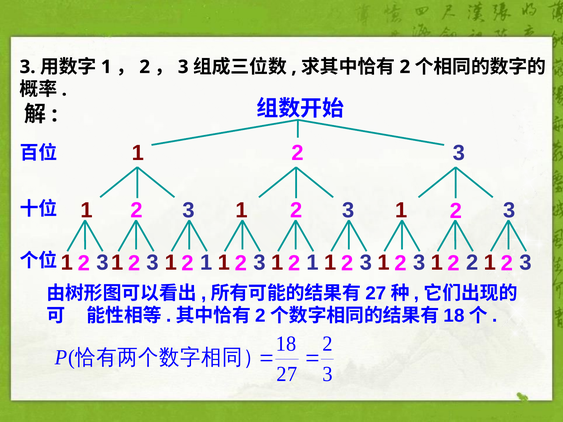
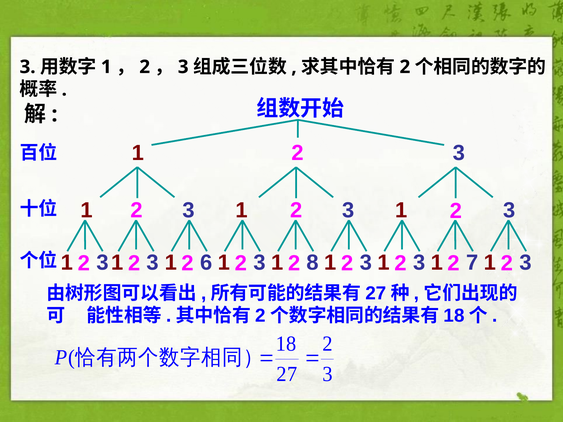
1: 1 -> 6 (206, 263)
1: 1 -> 8 (313, 263)
2: 2 -> 7 (472, 263)
